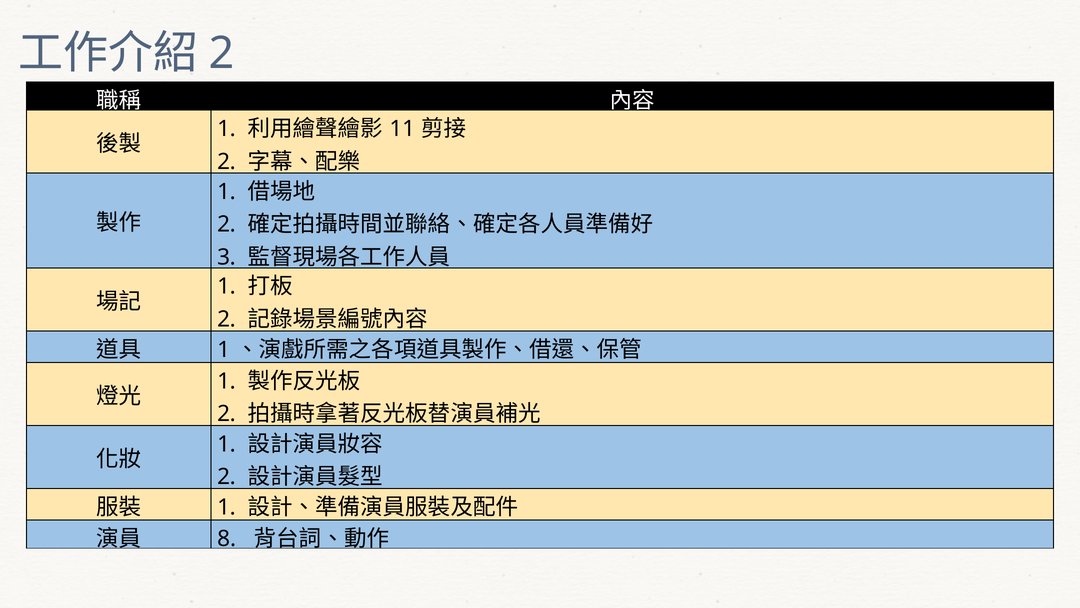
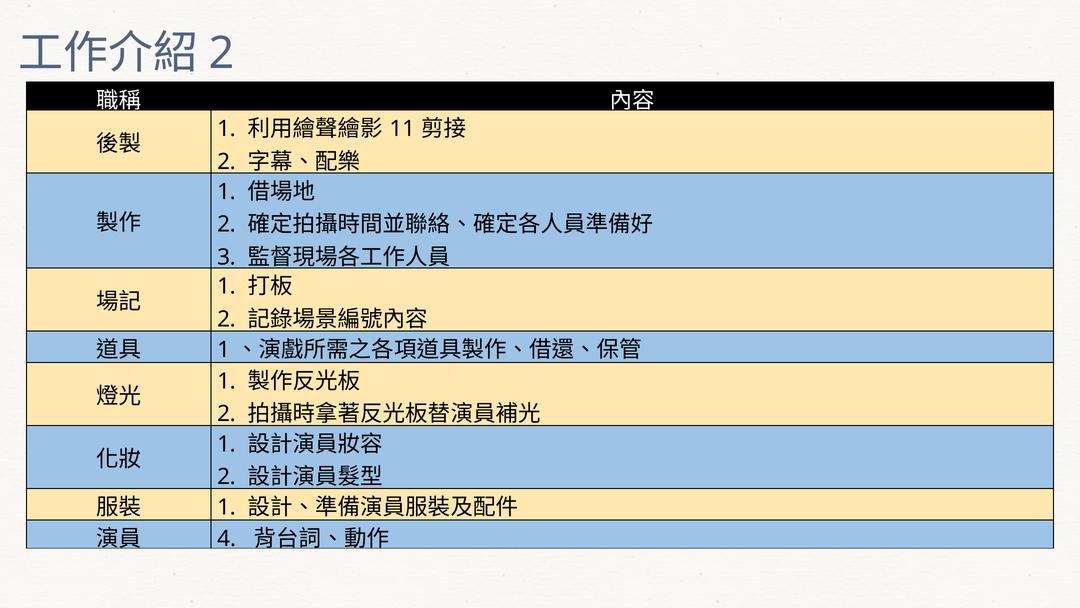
8: 8 -> 4 (227, 539)
